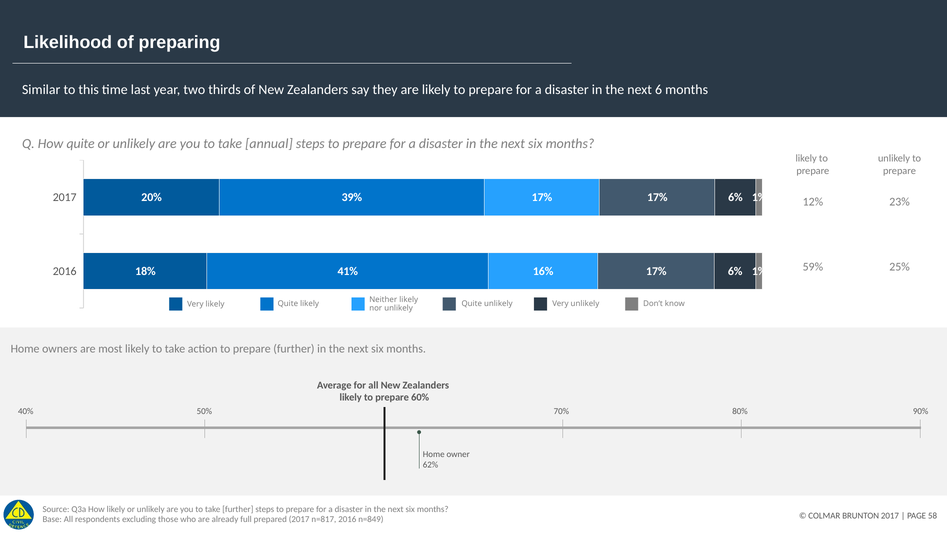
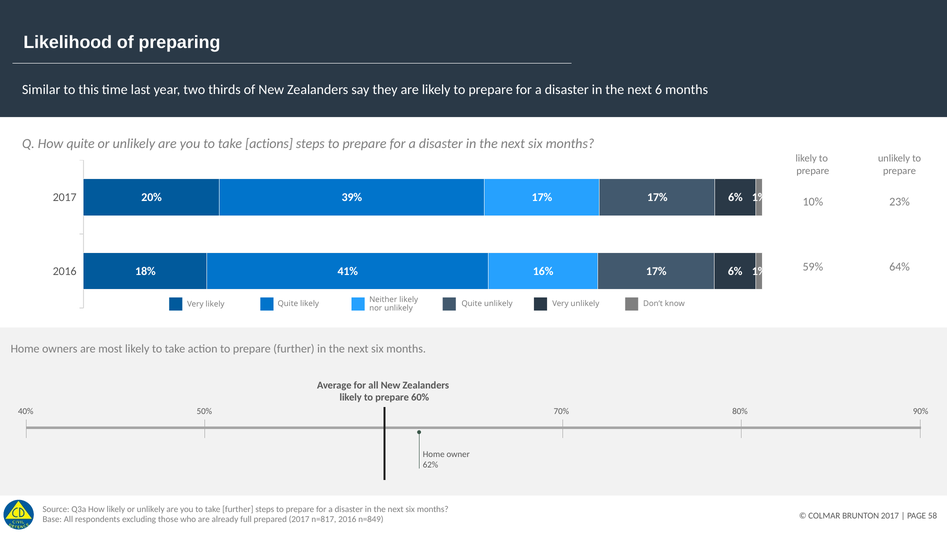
annual: annual -> actions (269, 144)
12%: 12% -> 10% (813, 202)
25%: 25% -> 64% (900, 267)
